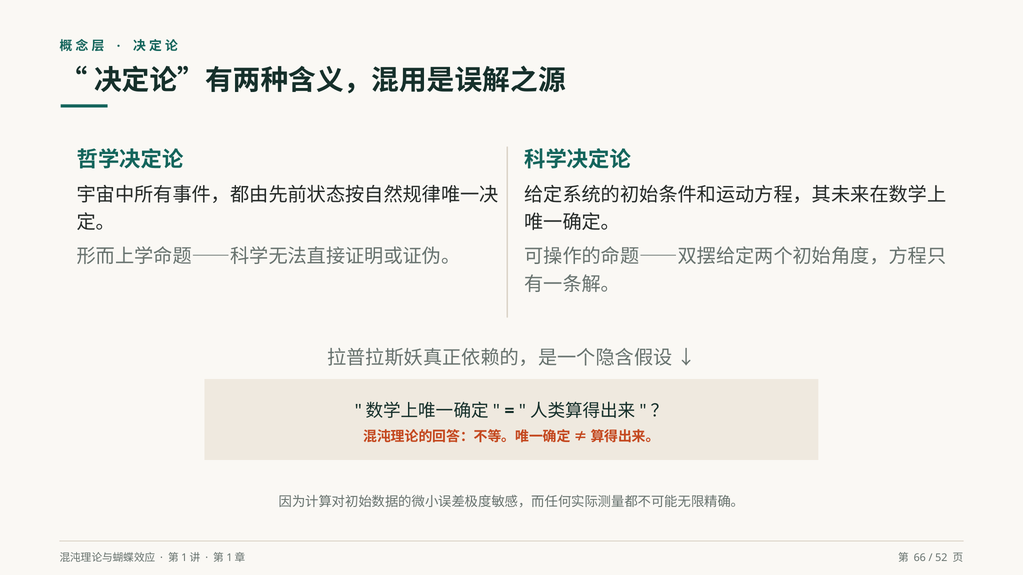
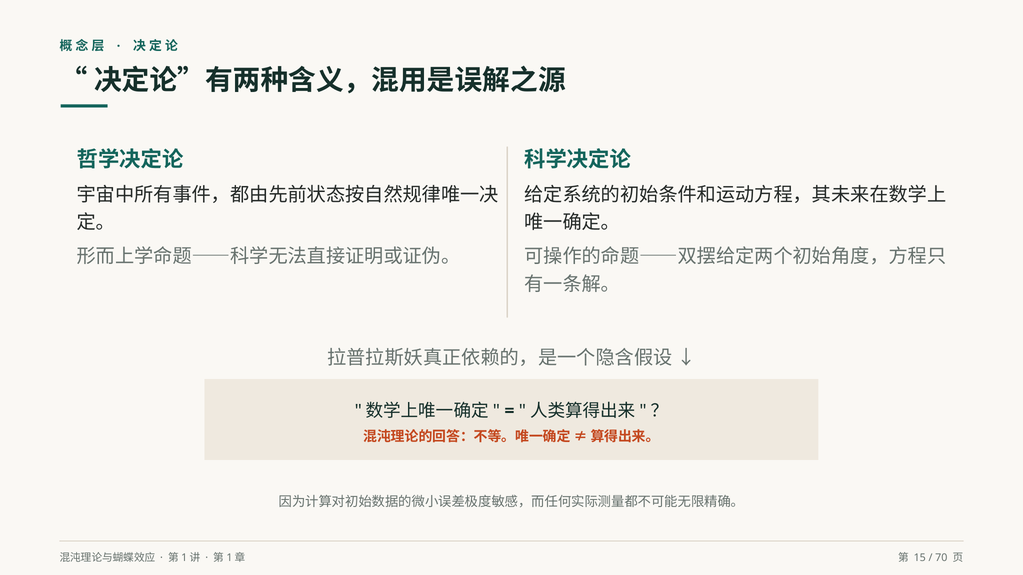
66: 66 -> 15 (920, 558)
52: 52 -> 70 (941, 558)
